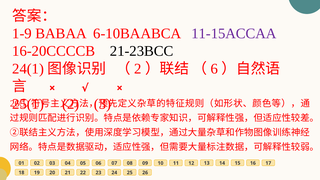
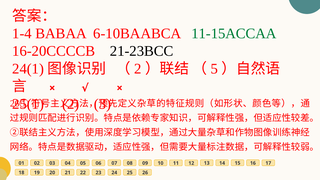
1-9: 1-9 -> 1-4 (22, 34)
11-15ACCAA colour: purple -> green (234, 34)
6: 6 -> 5 (214, 69)
